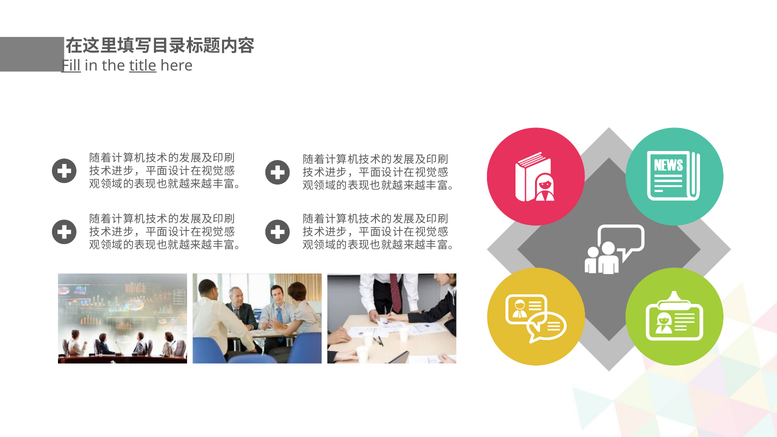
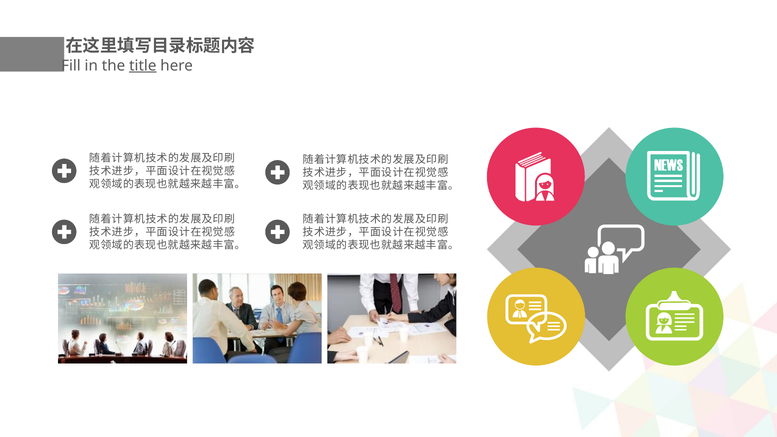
Fill underline: present -> none (71, 66)
